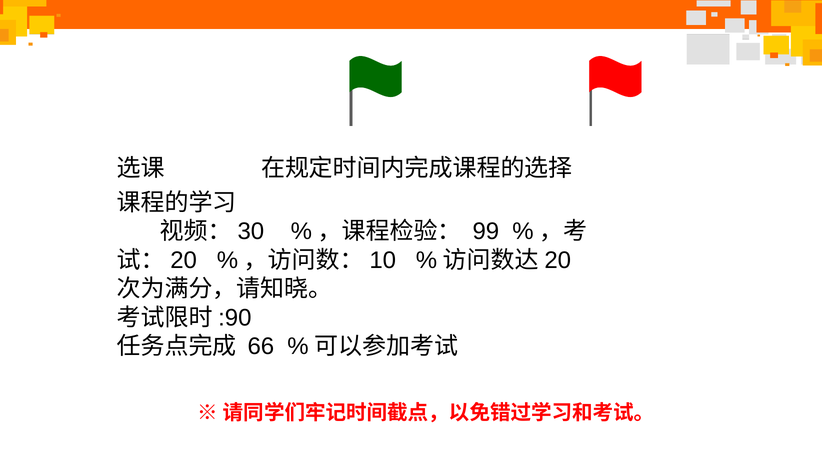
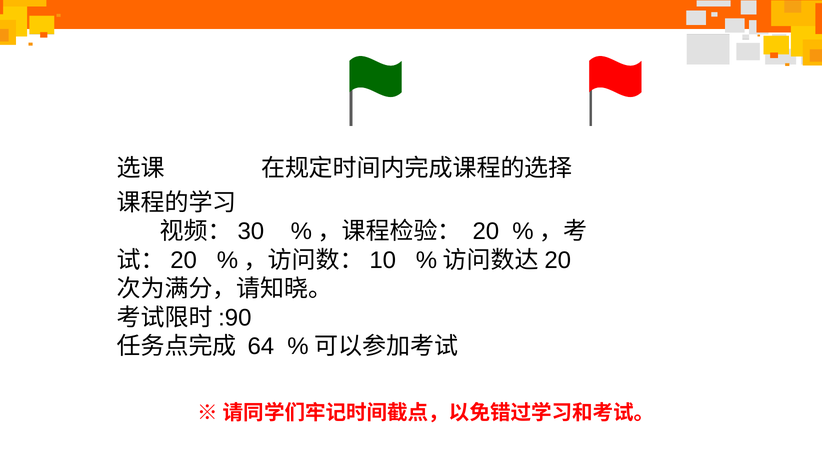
99: 99 -> 20 (486, 232)
66: 66 -> 64 (261, 347)
